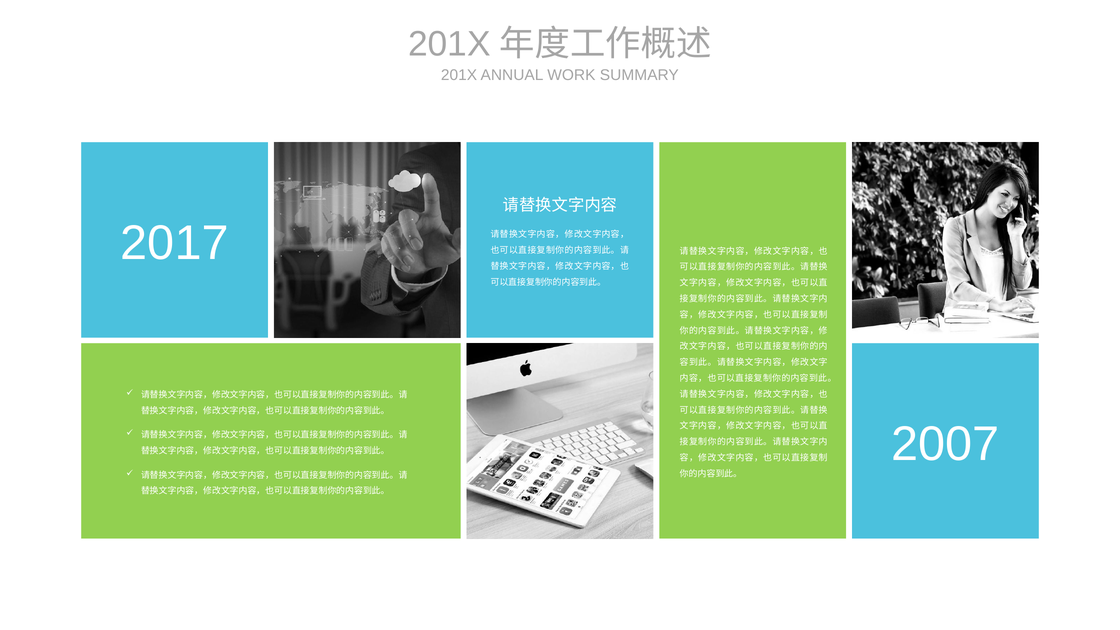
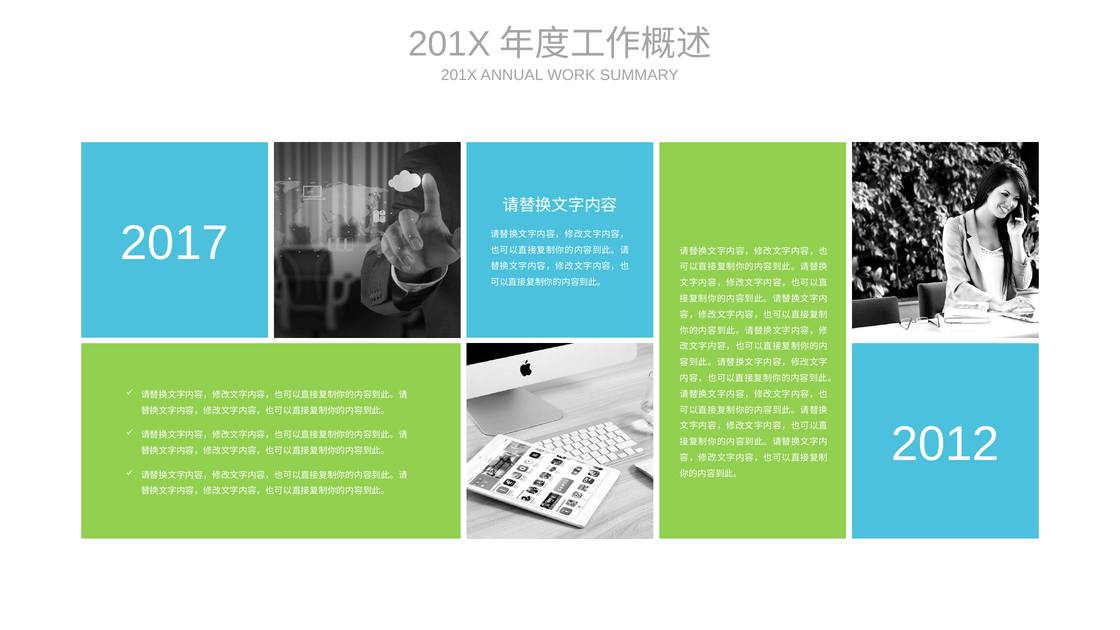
2007: 2007 -> 2012 (945, 444)
